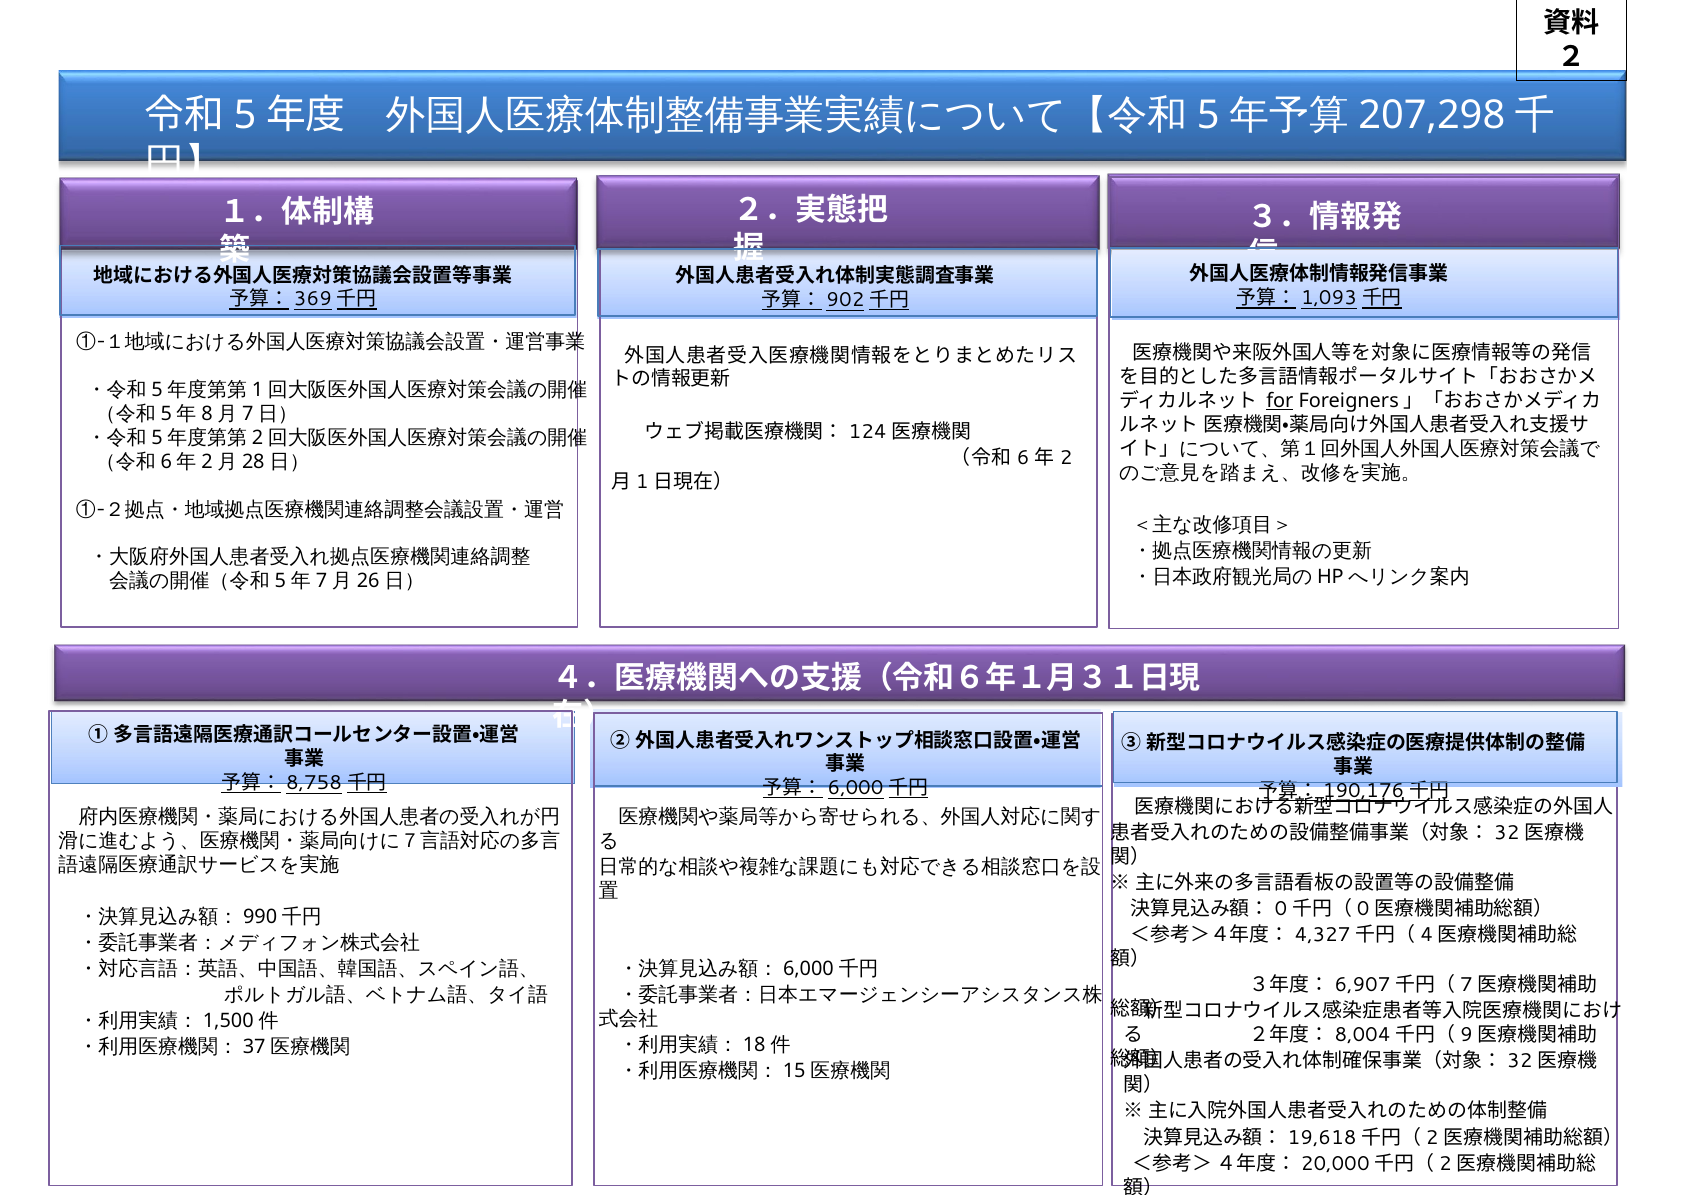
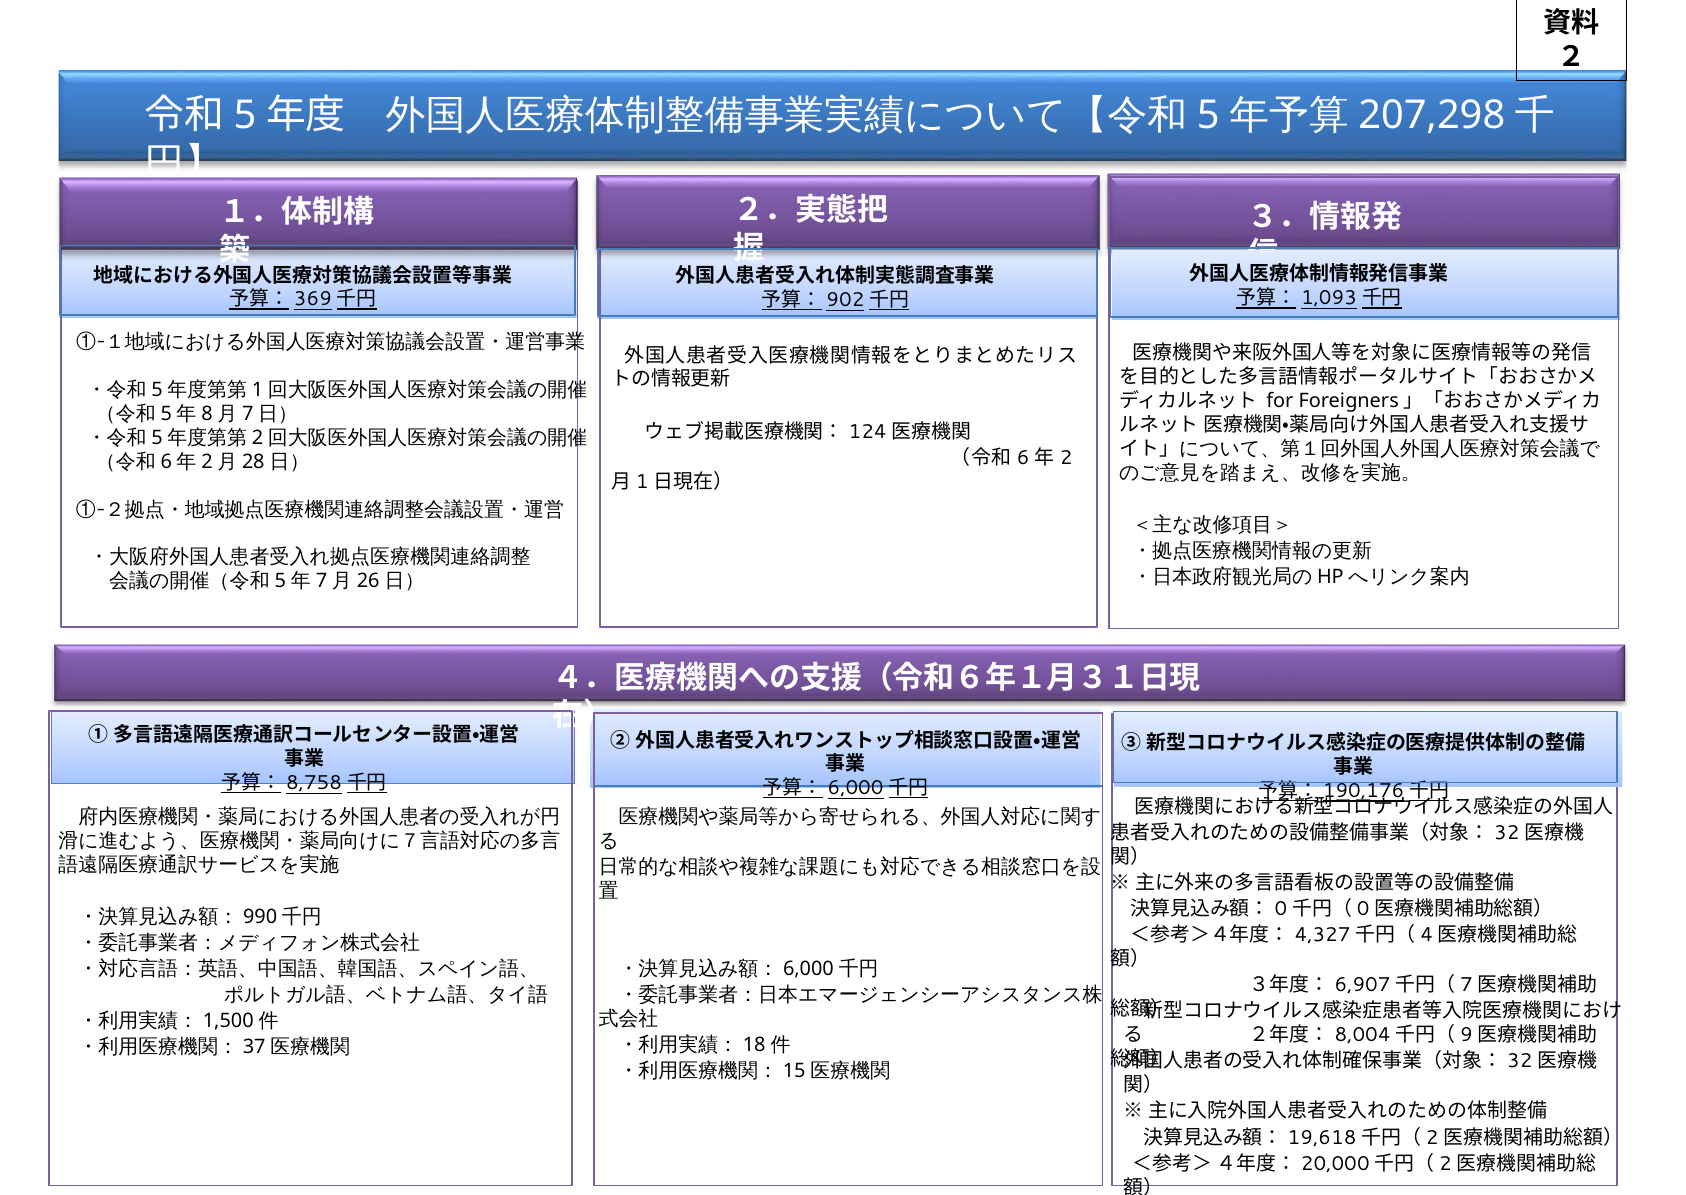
for underline: present -> none (1280, 401)
